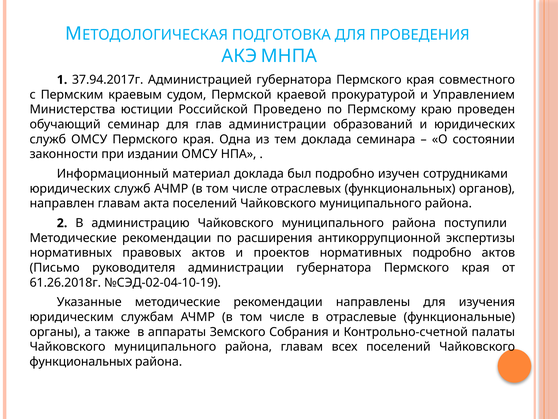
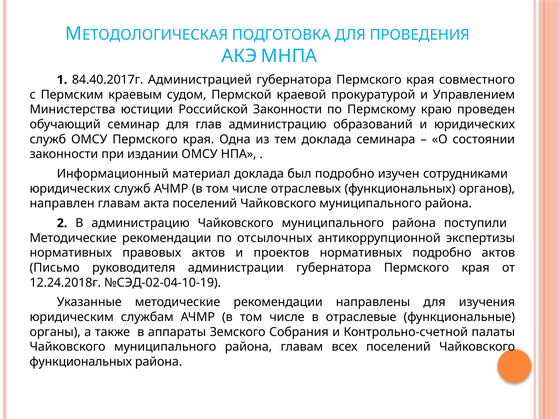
37.94.2017г: 37.94.2017г -> 84.40.2017г (108, 80)
Российской Проведено: Проведено -> Законности (288, 109)
глав администрации: администрации -> администрацию (278, 124)
расширения: расширения -> отсылочных (275, 238)
61.26.2018г: 61.26.2018г -> 12.24.2018г (65, 282)
